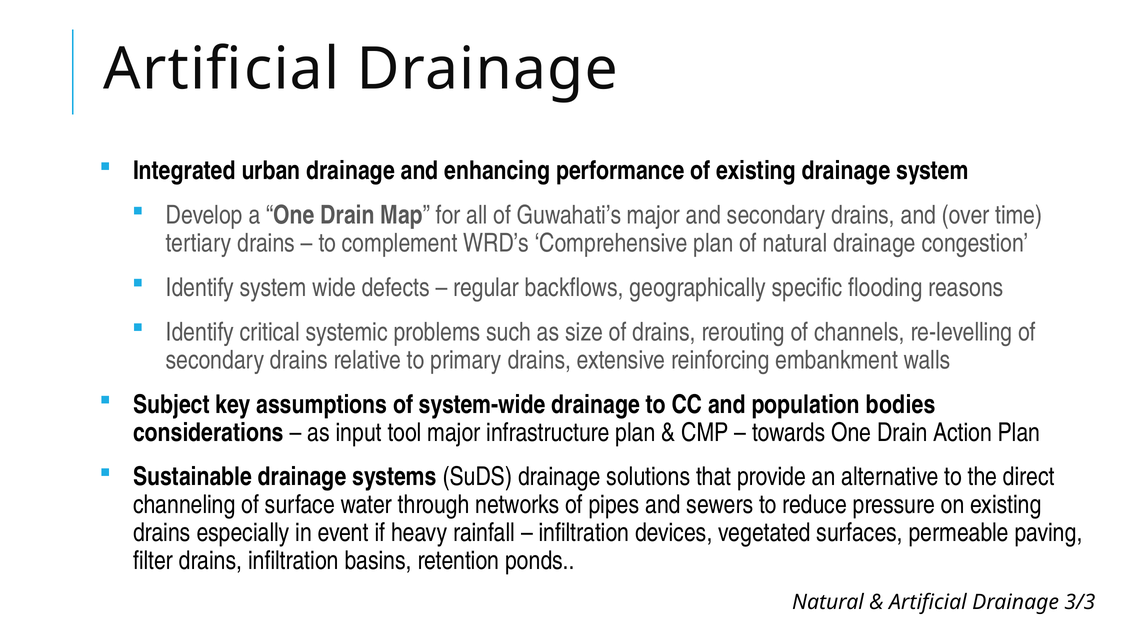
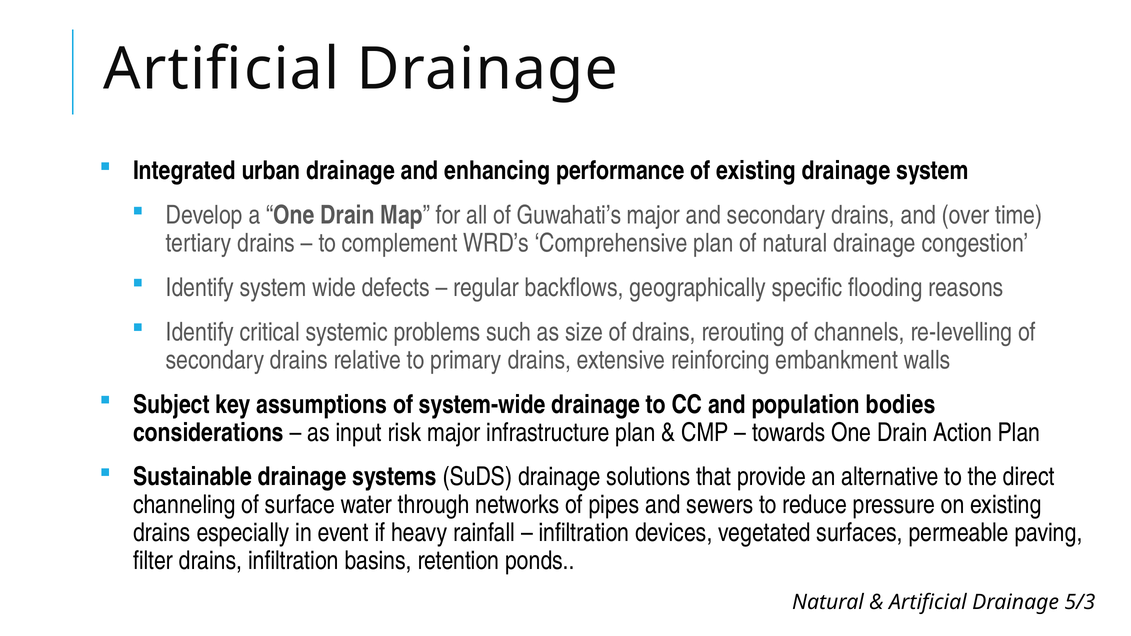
tool: tool -> risk (404, 433)
3/3: 3/3 -> 5/3 (1080, 602)
